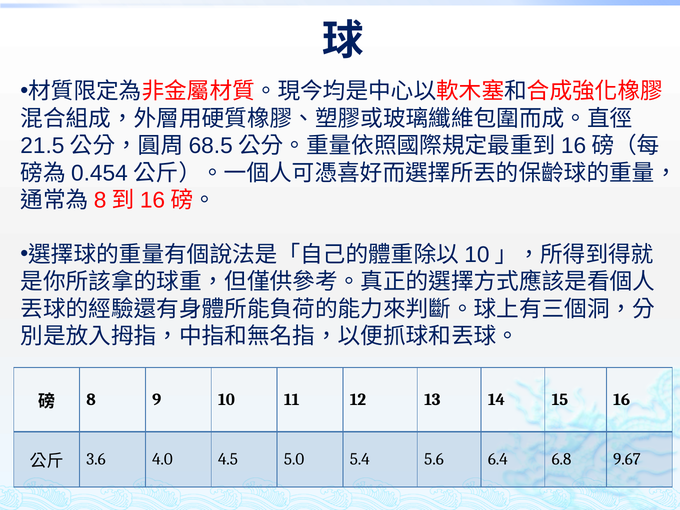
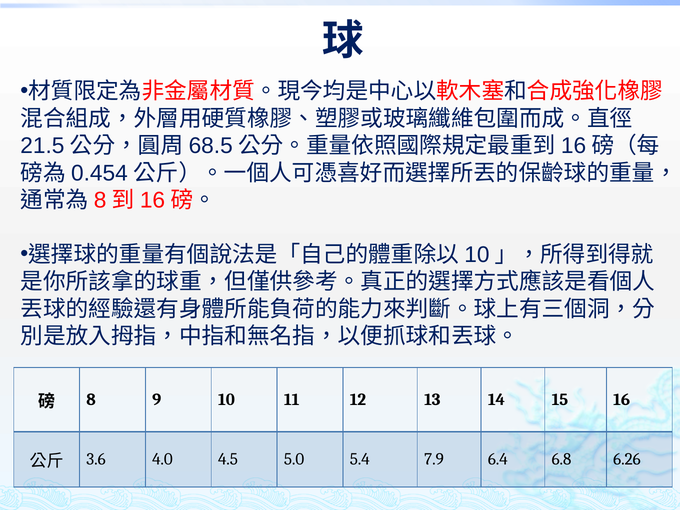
5.6: 5.6 -> 7.9 (434, 459)
9.67: 9.67 -> 6.26 (627, 459)
